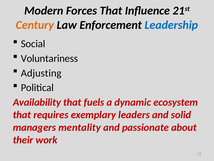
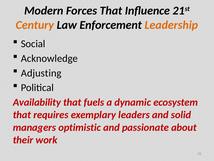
Leadership colour: blue -> orange (171, 25)
Voluntariness: Voluntariness -> Acknowledge (49, 58)
mentality: mentality -> optimistic (80, 127)
